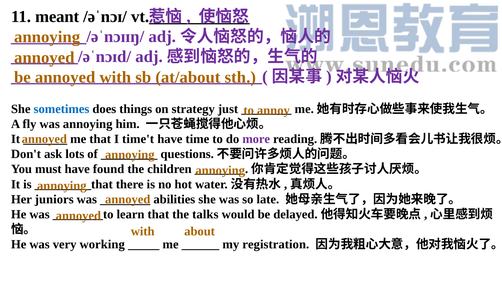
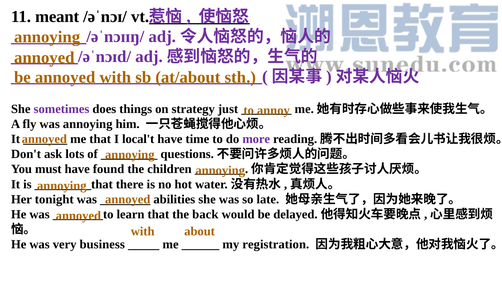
sometimes colour: blue -> purple (61, 109)
time't: time't -> local't (138, 139)
juniors: juniors -> tonight (54, 200)
talks: talks -> back (205, 215)
working: working -> business (102, 245)
